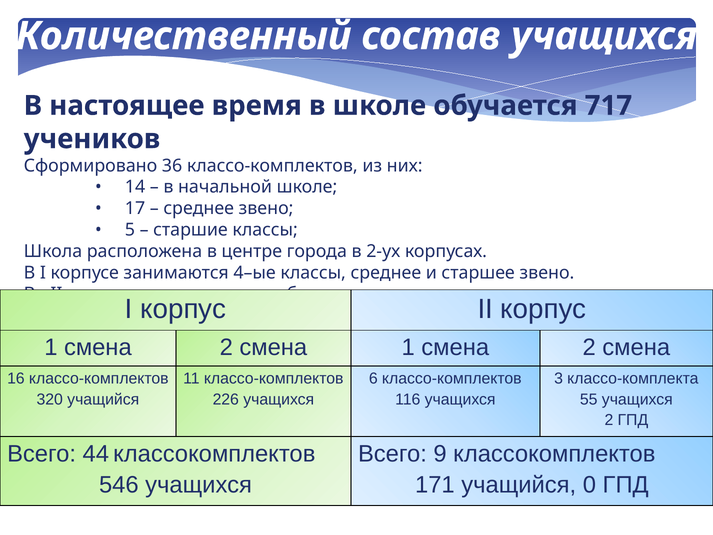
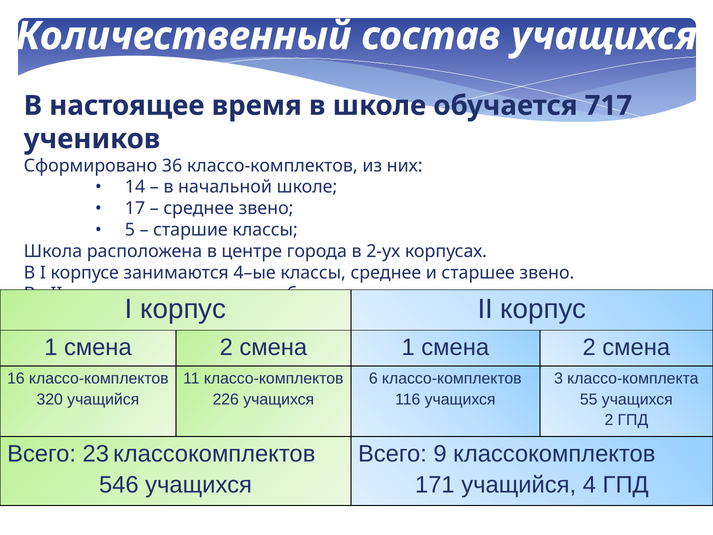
44: 44 -> 23 (96, 454)
0: 0 -> 4 (589, 485)
